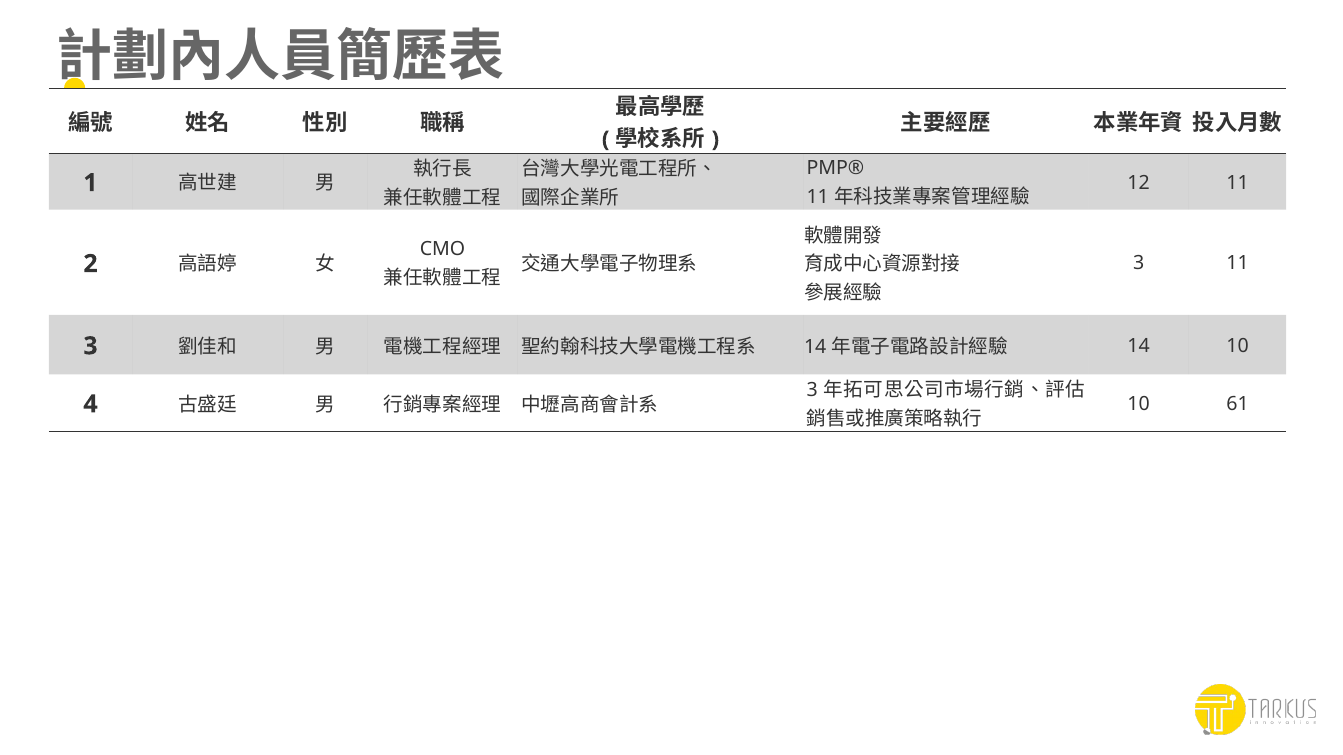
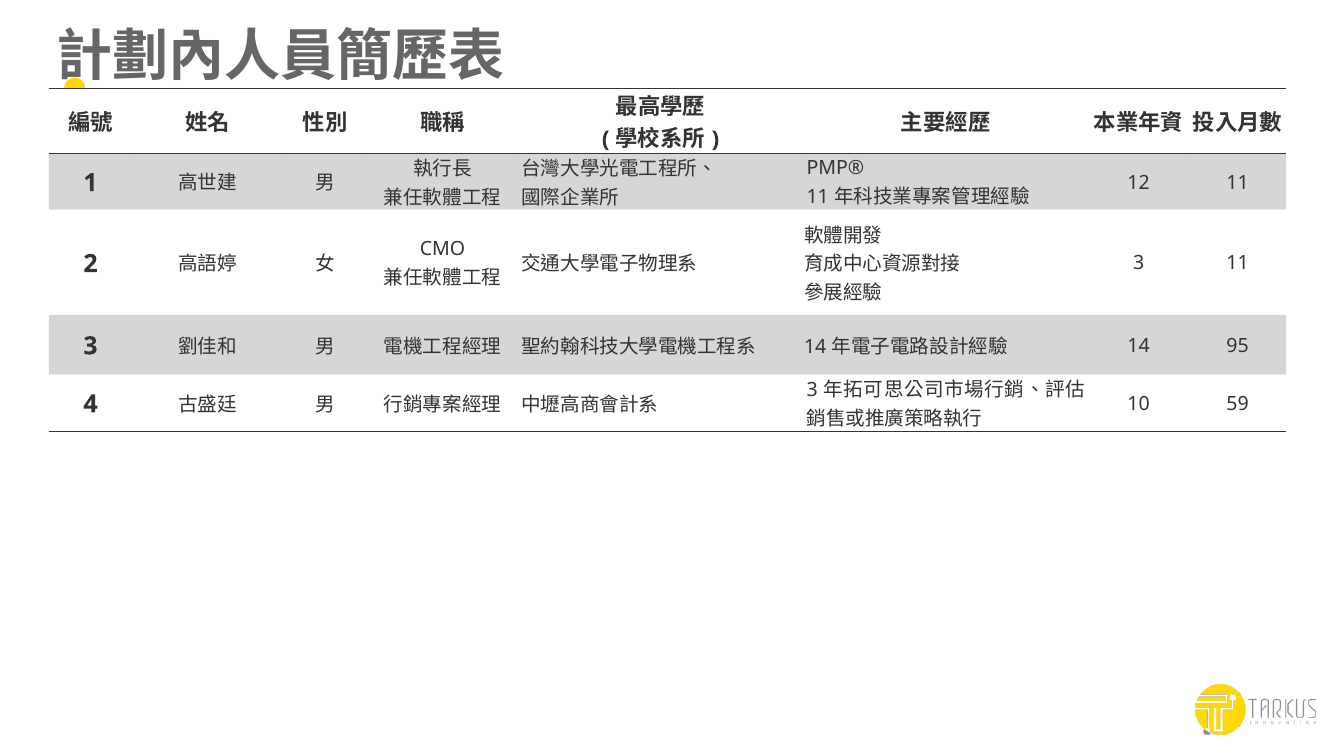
14 10: 10 -> 95 (1238, 346)
61: 61 -> 59 (1238, 404)
